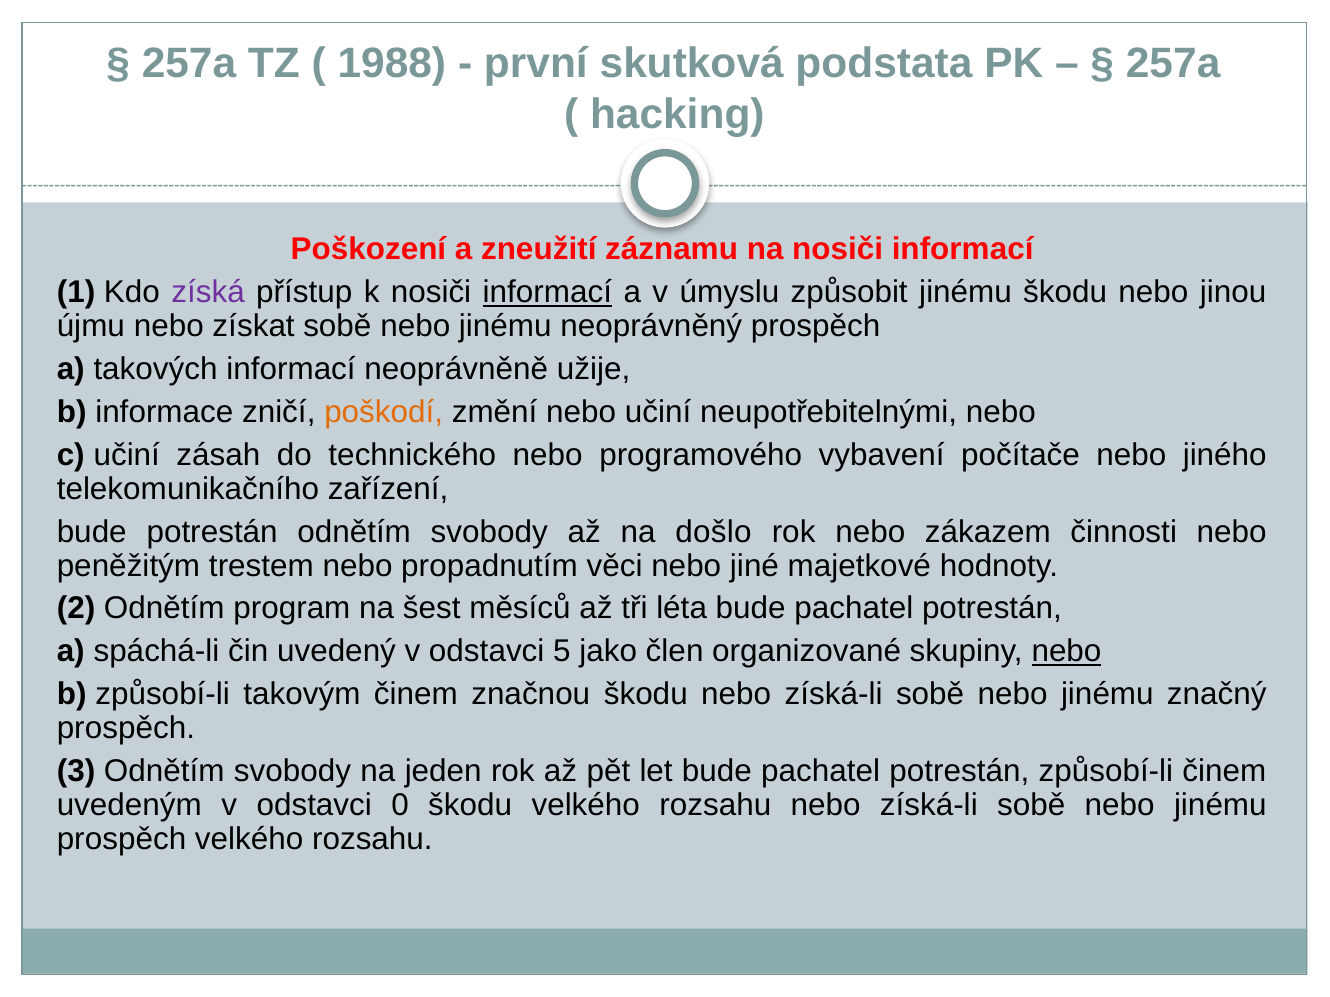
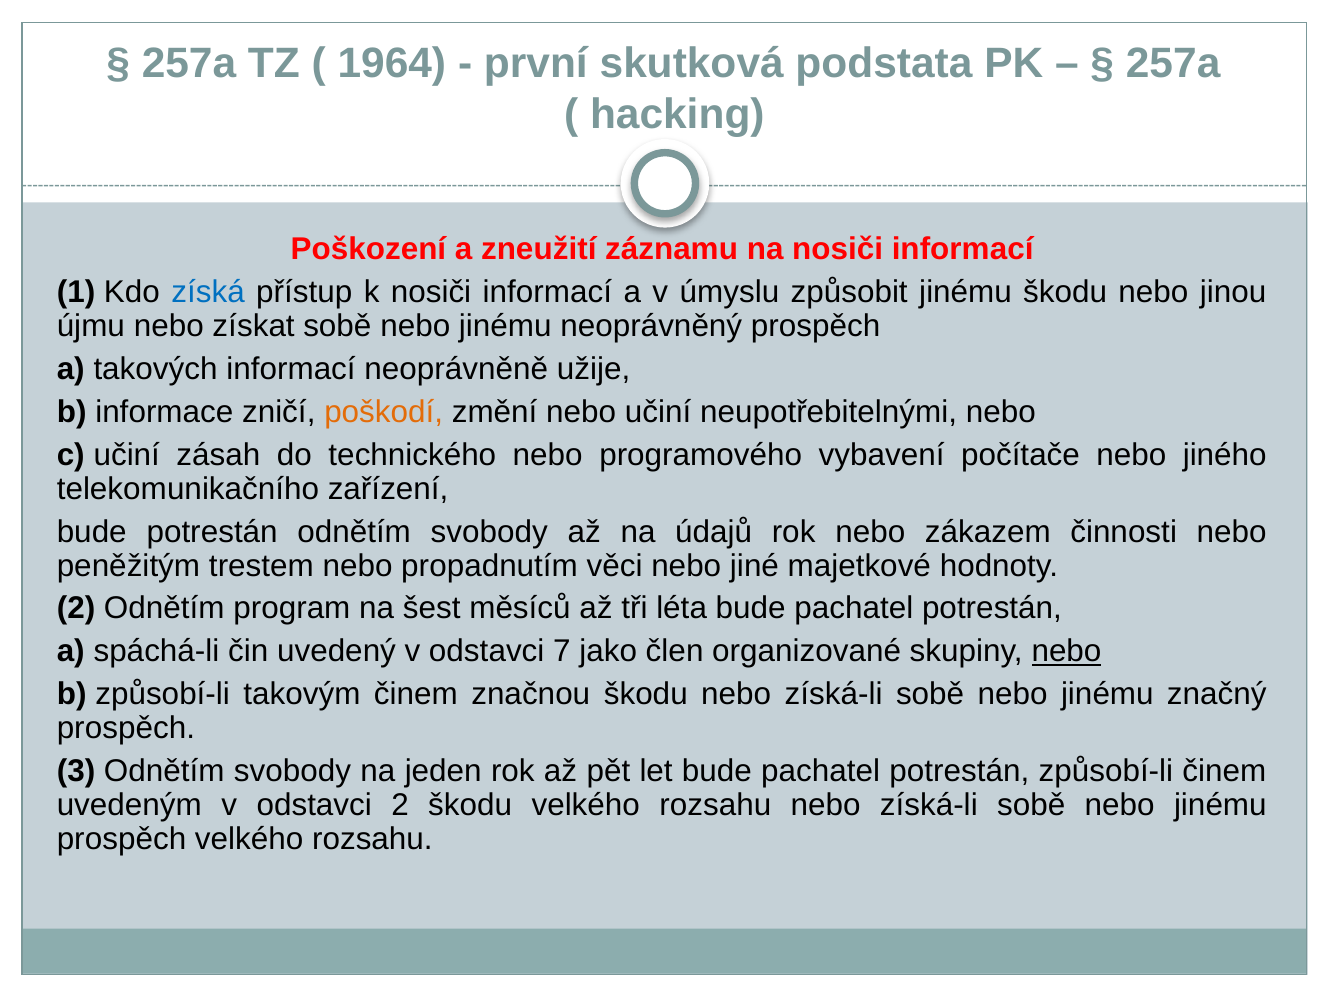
1988: 1988 -> 1964 (392, 64)
získá colour: purple -> blue (208, 293)
informací underline: present -> none (547, 293)
došlo: došlo -> údajů (714, 532)
5: 5 -> 7 (562, 652)
odstavci 0: 0 -> 2 (400, 805)
